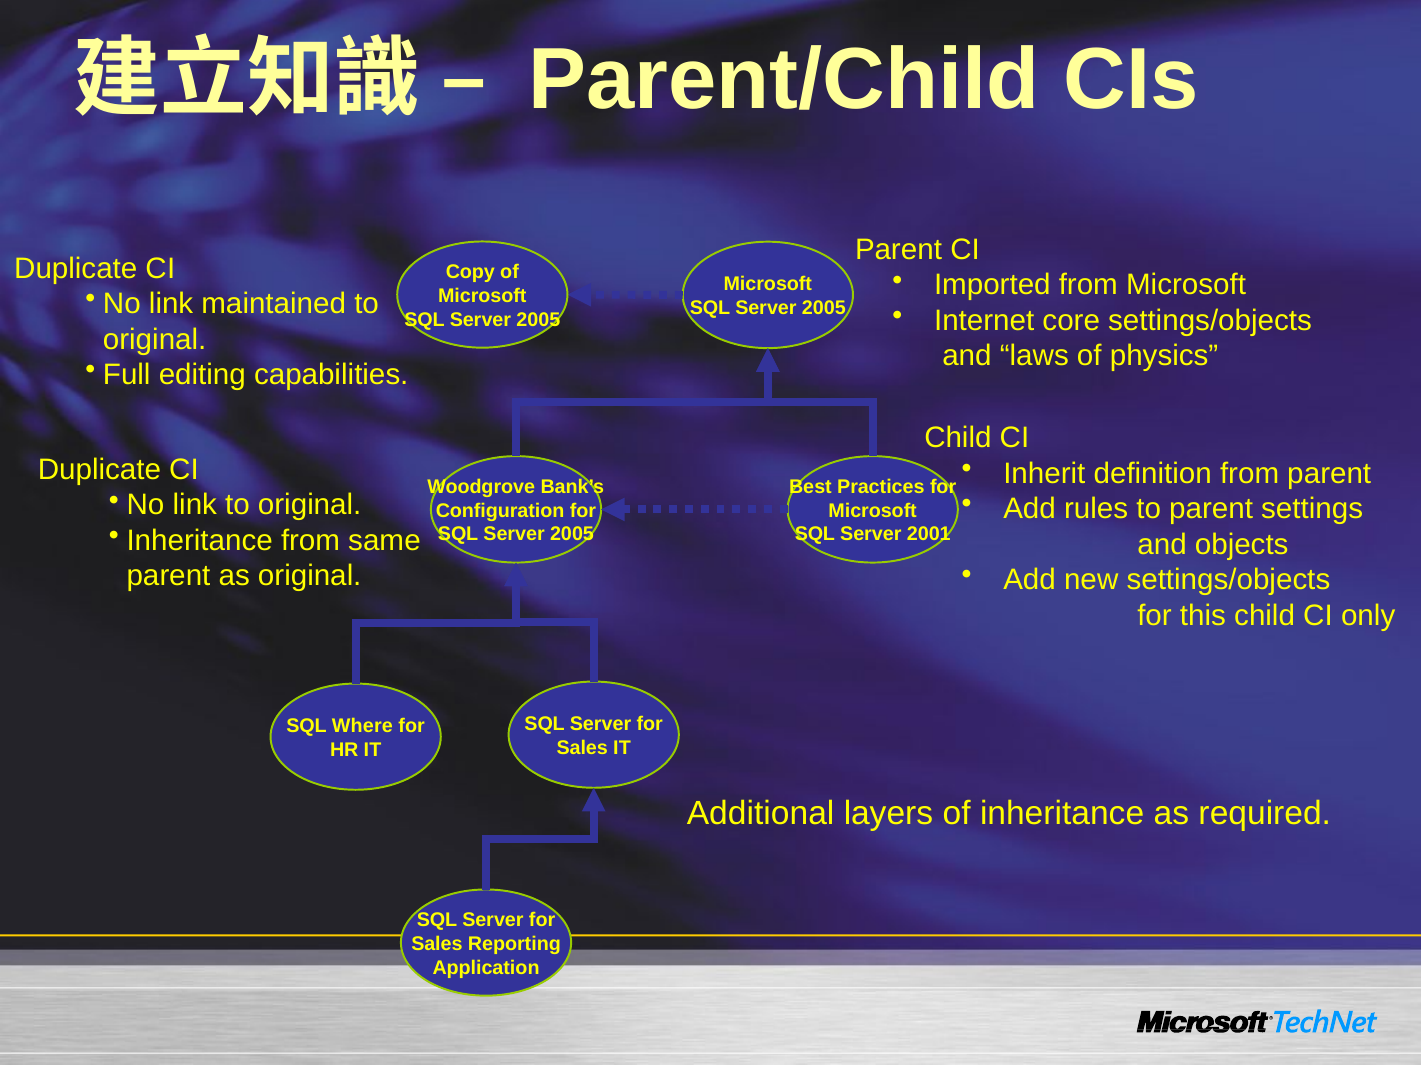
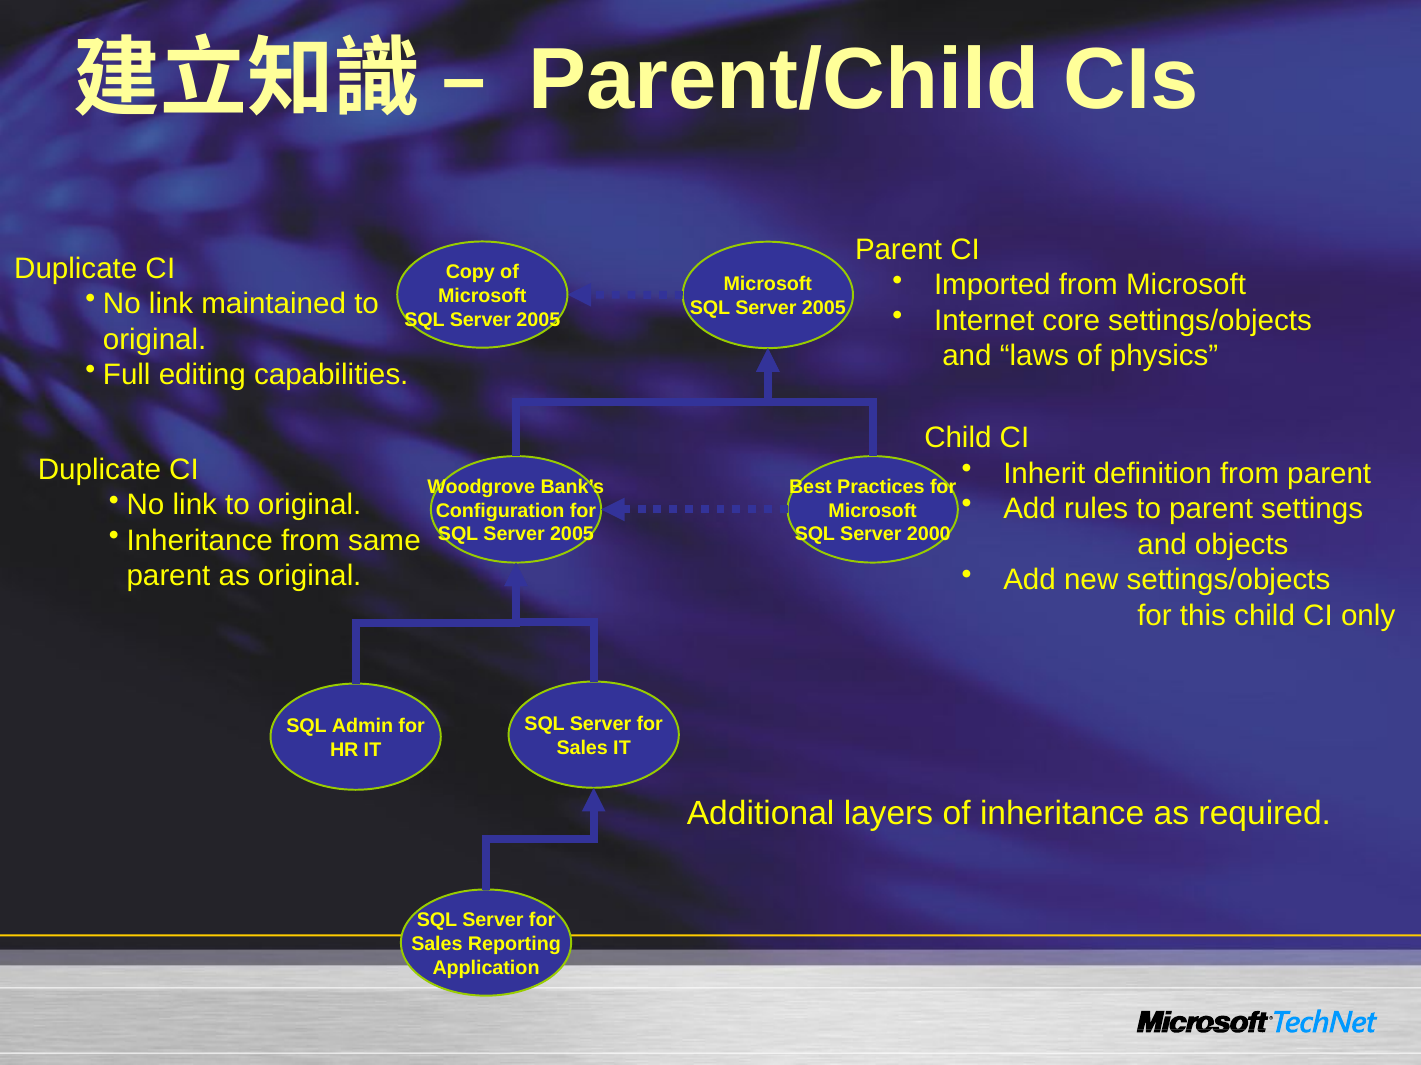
2001: 2001 -> 2000 (929, 535)
Where: Where -> Admin (363, 727)
